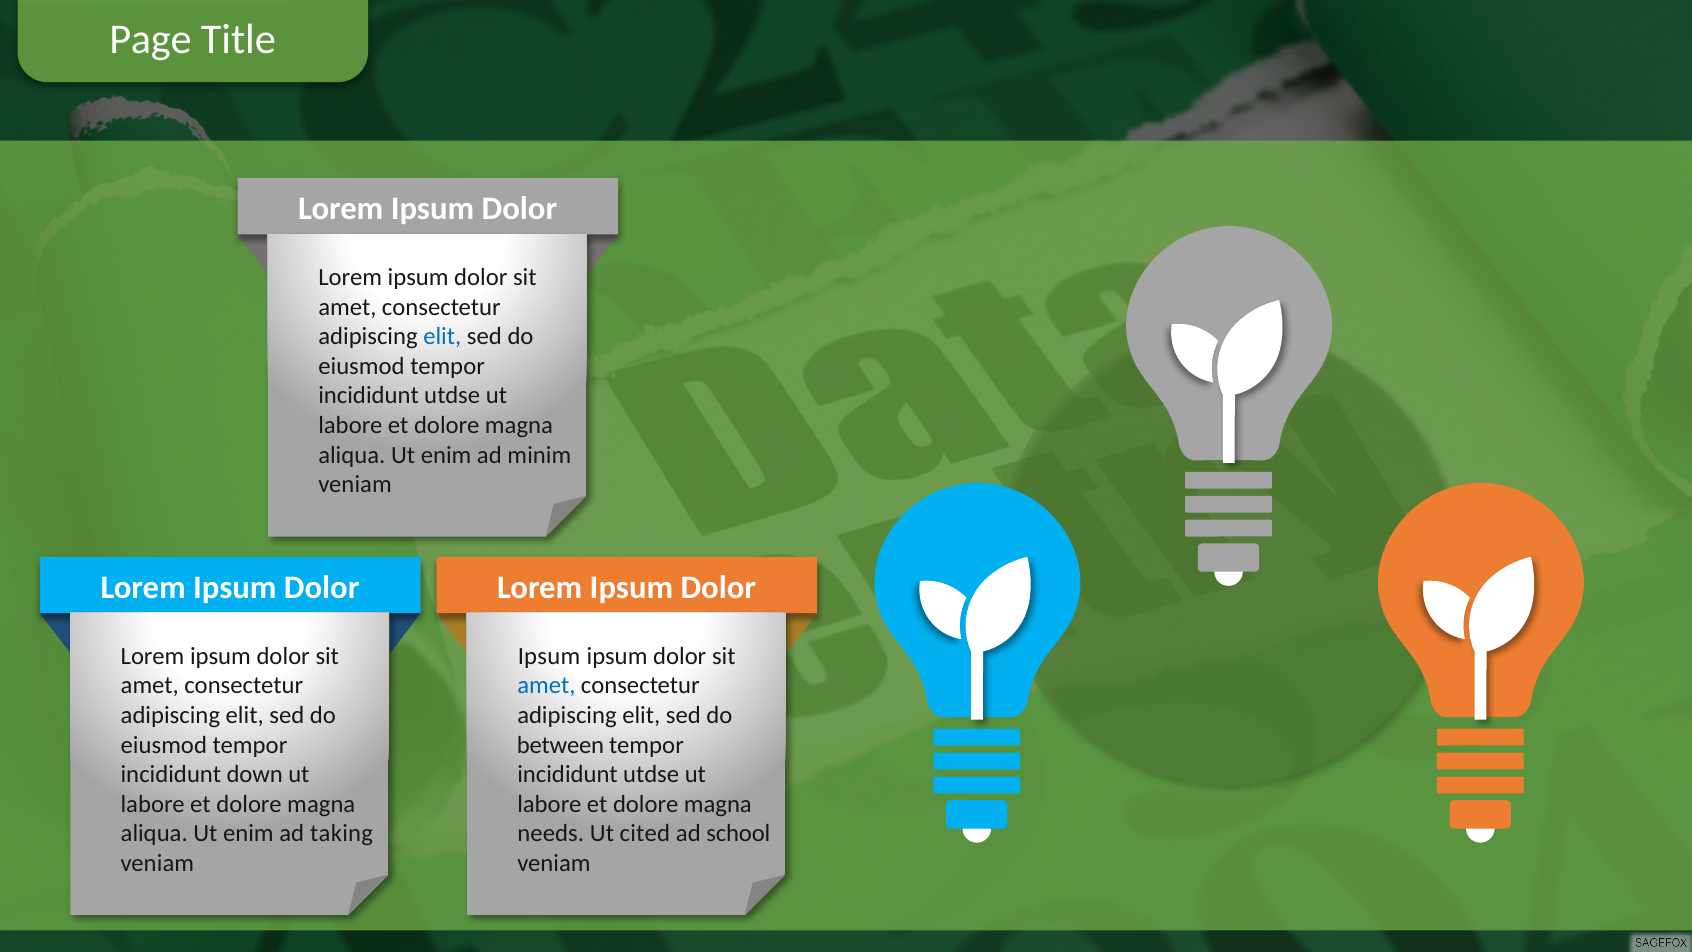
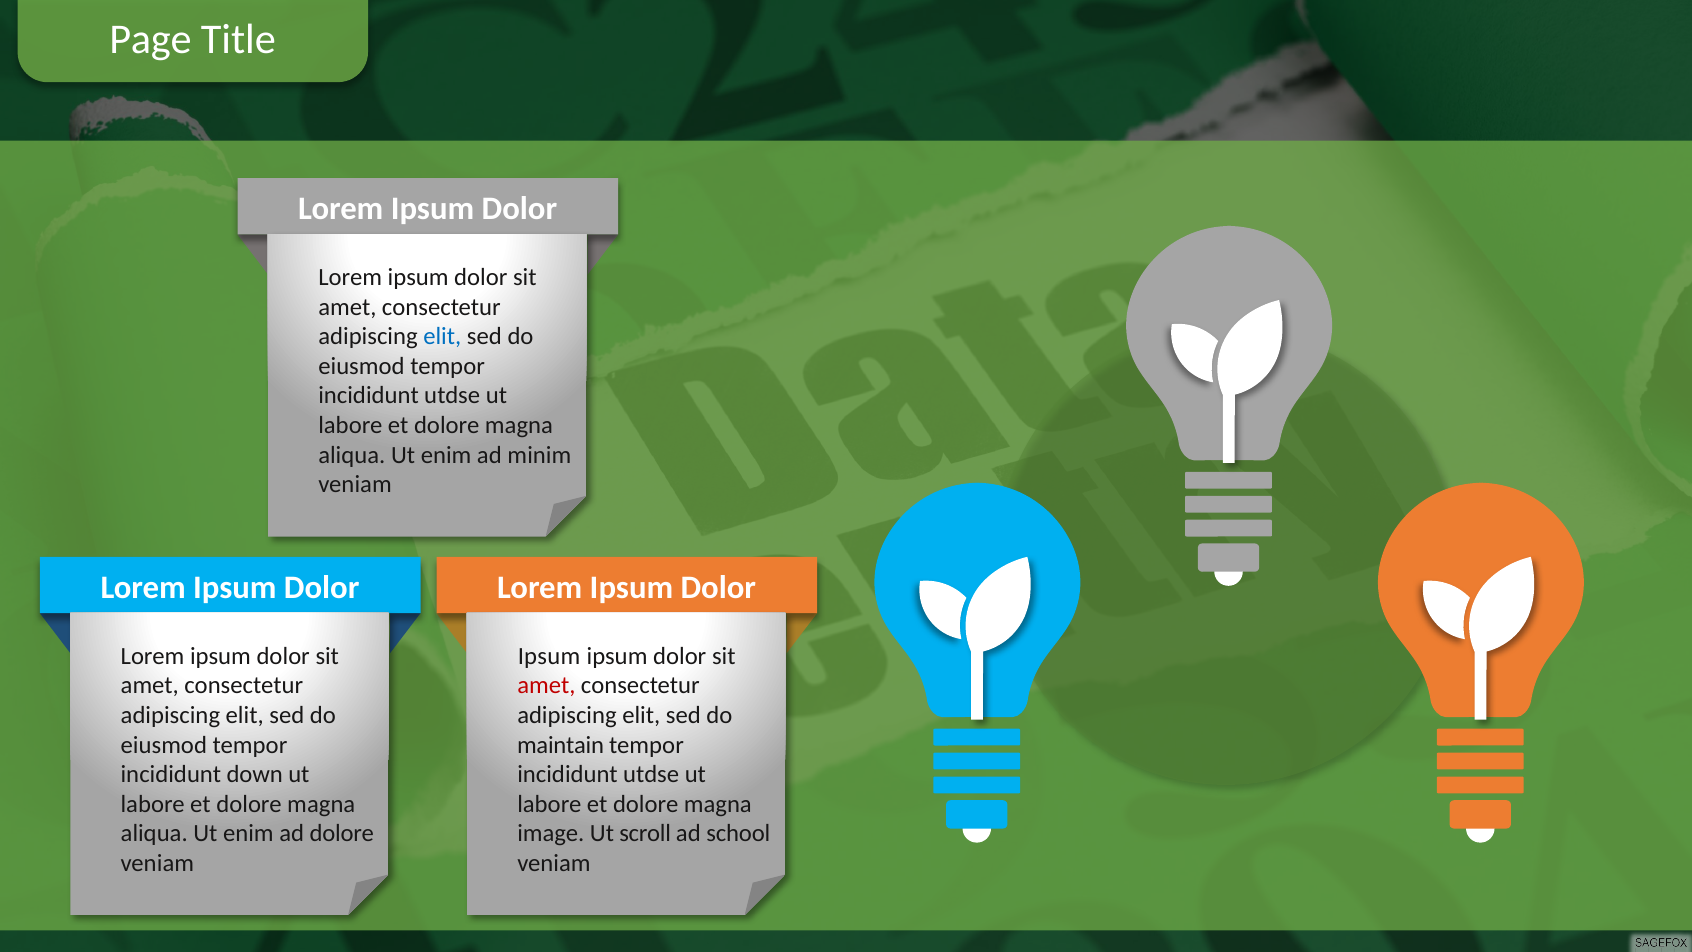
amet colour: blue -> red (546, 685)
between: between -> maintain (561, 745)
ad taking: taking -> dolore (342, 834)
needs: needs -> image (551, 834)
cited: cited -> scroll (645, 834)
